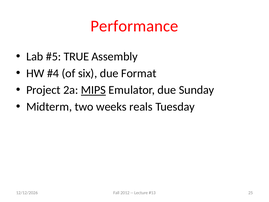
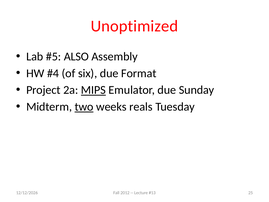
Performance: Performance -> Unoptimized (134, 26)
TRUE: TRUE -> ALSO (76, 56)
two underline: none -> present (84, 107)
